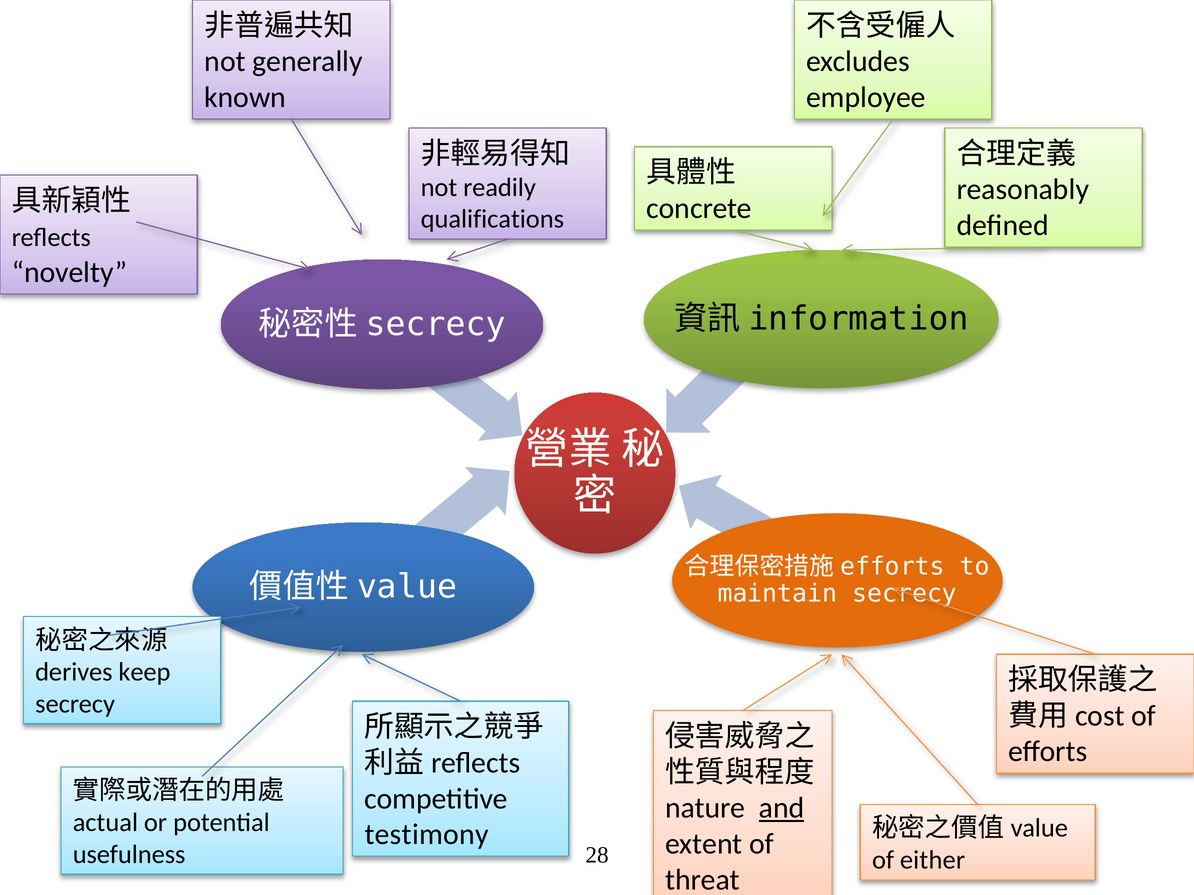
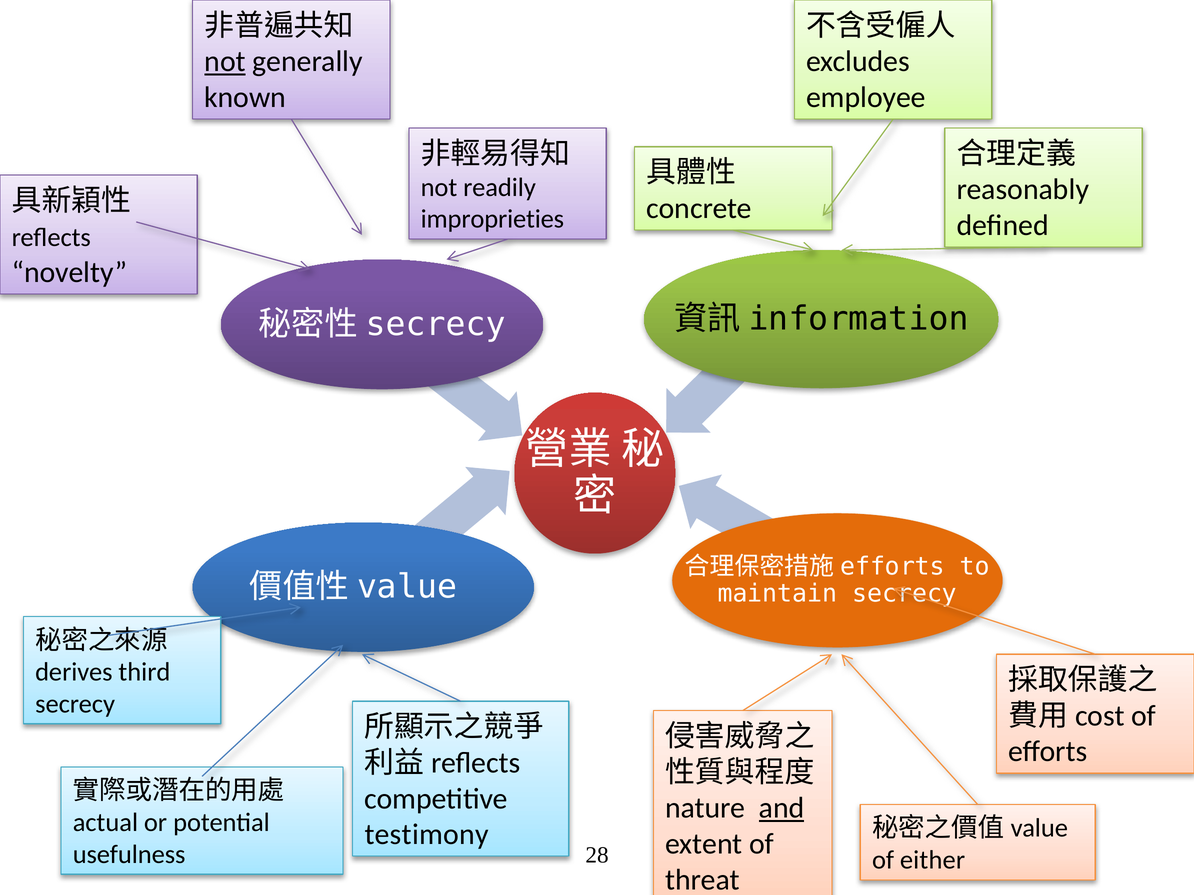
not underline: none -> present (225, 62)
qualifications: qualifications -> improprieties (492, 219)
keep: keep -> third (144, 672)
